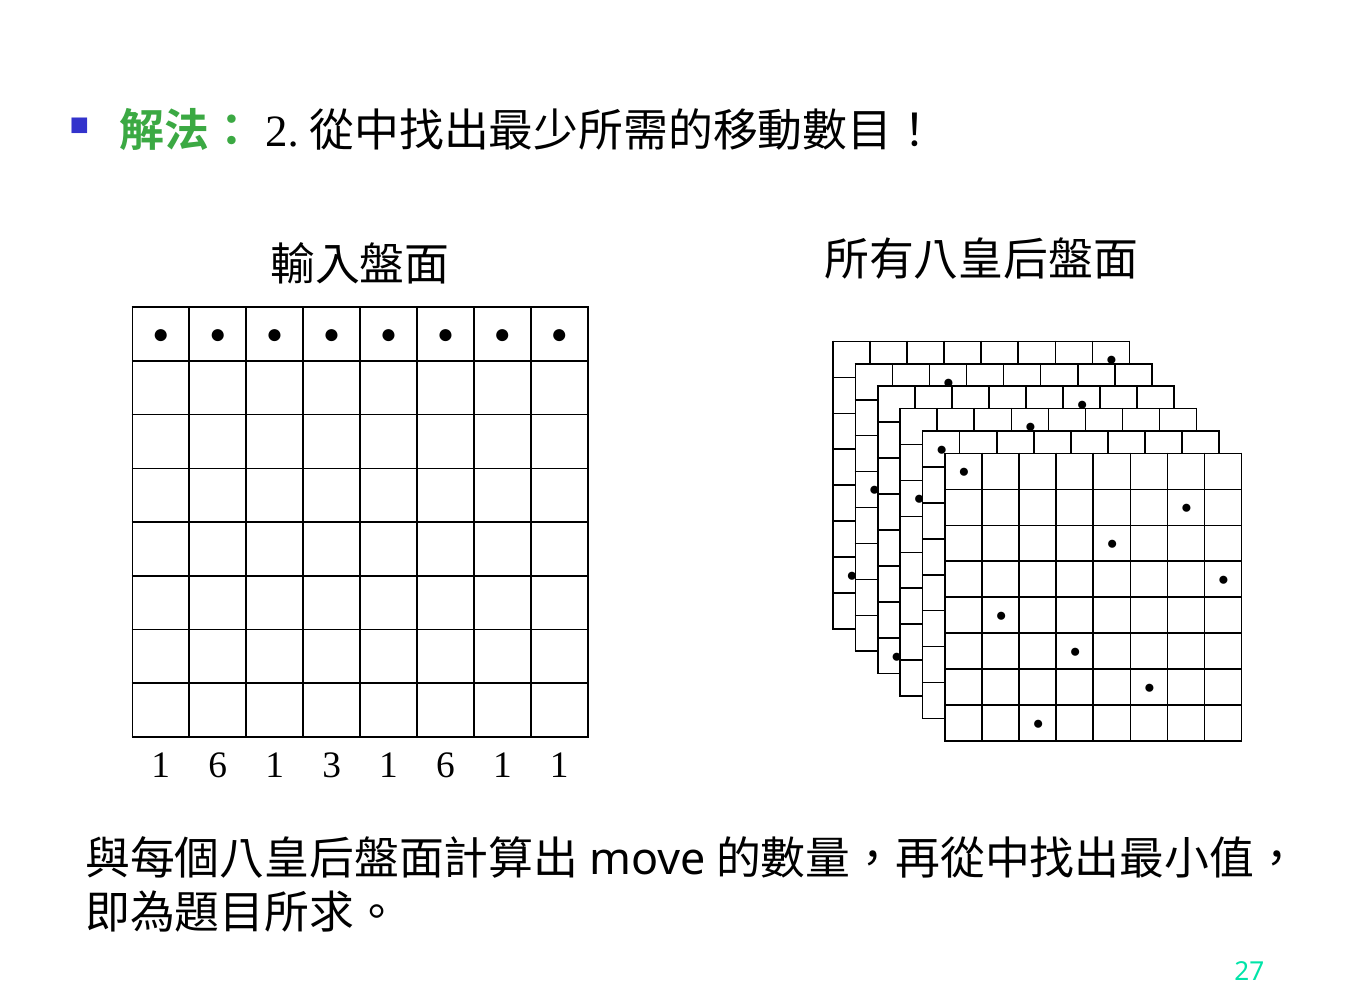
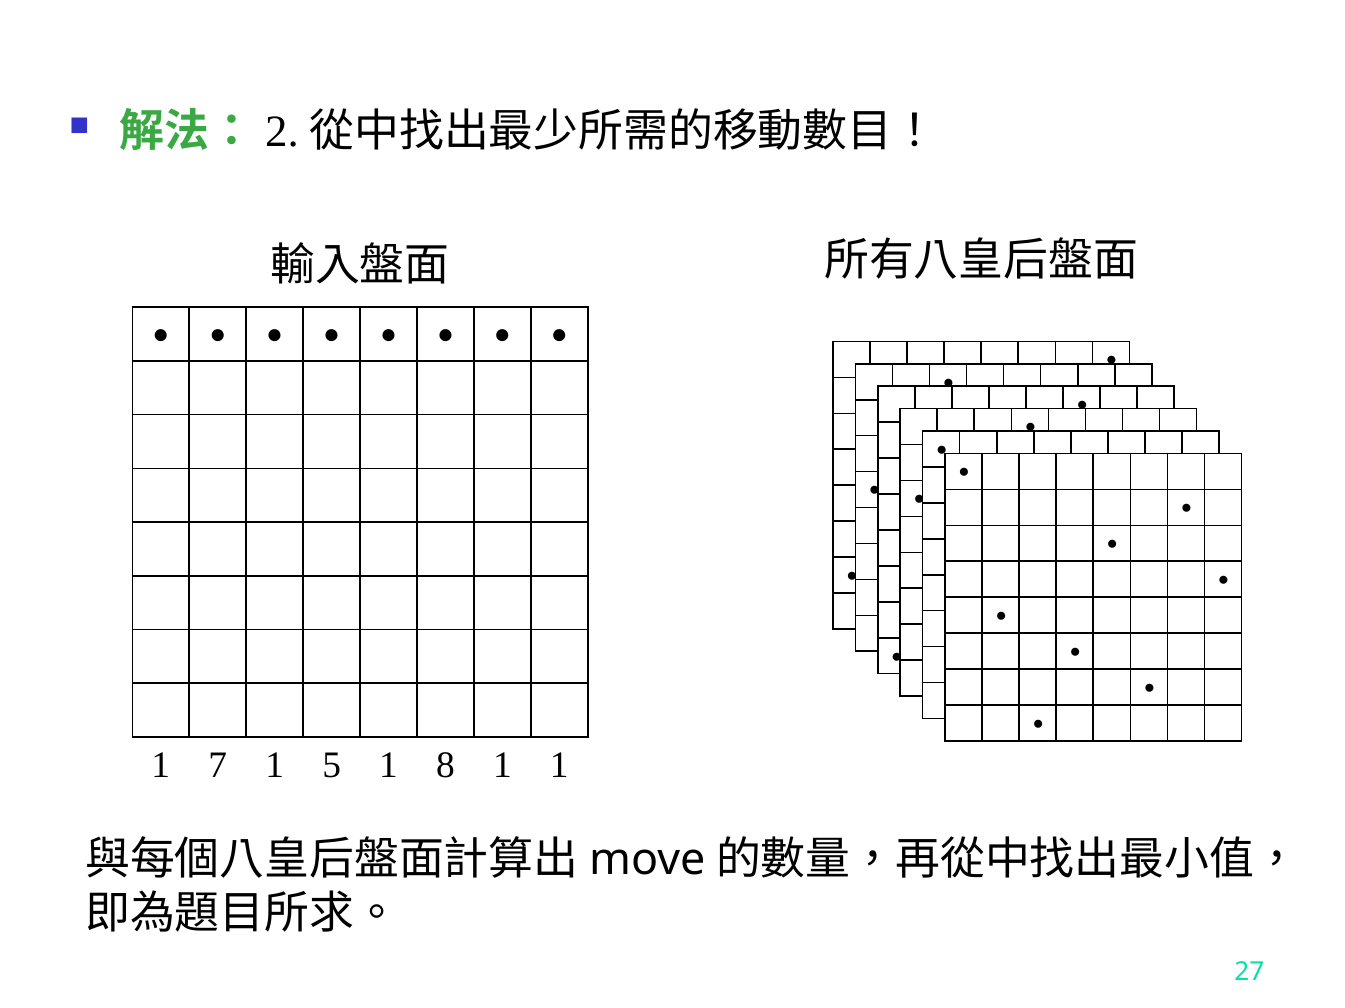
6: 6 -> 7 (218, 765)
3: 3 -> 5 (332, 765)
6: 6 -> 8 (445, 765)
